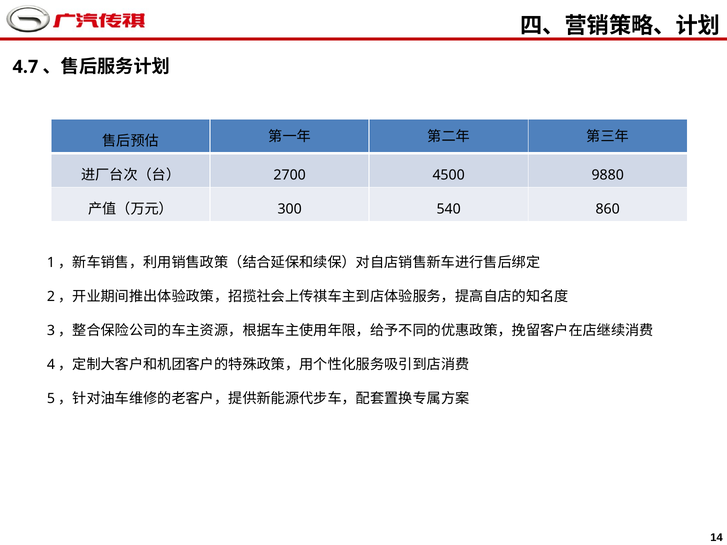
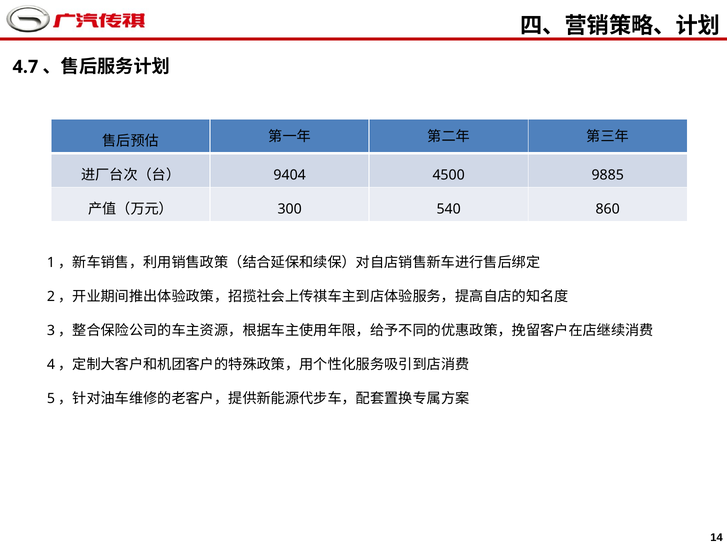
2700: 2700 -> 9404 (290, 175)
9880: 9880 -> 9885 (608, 175)
